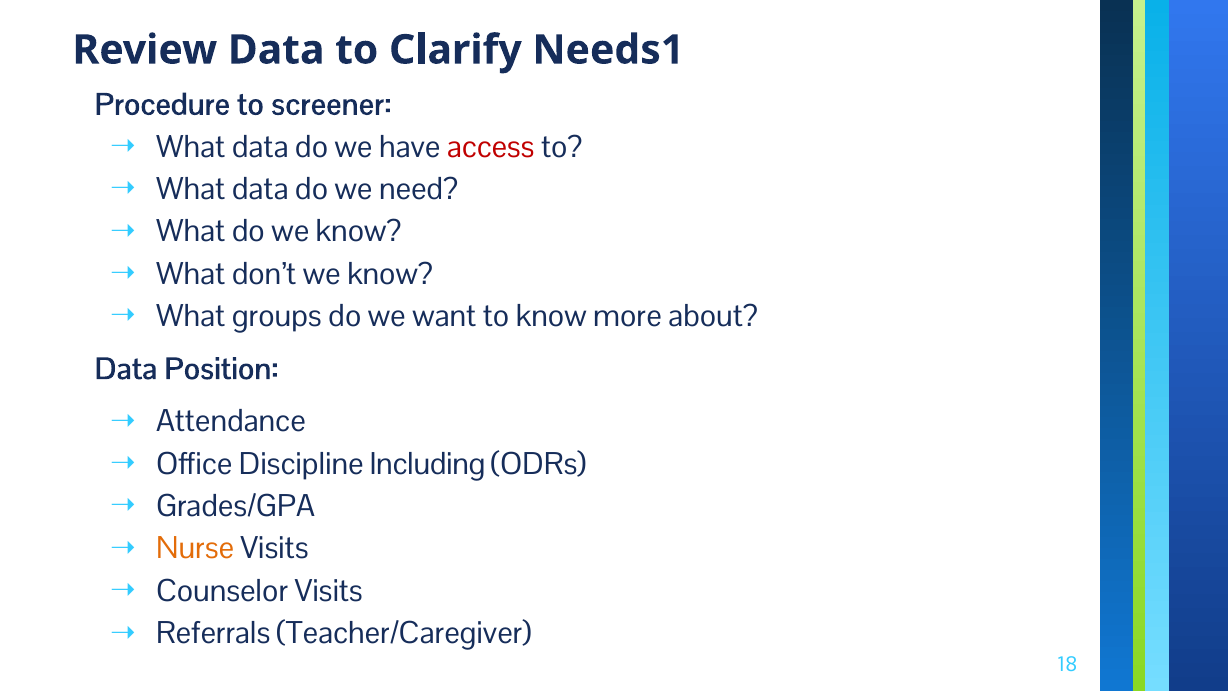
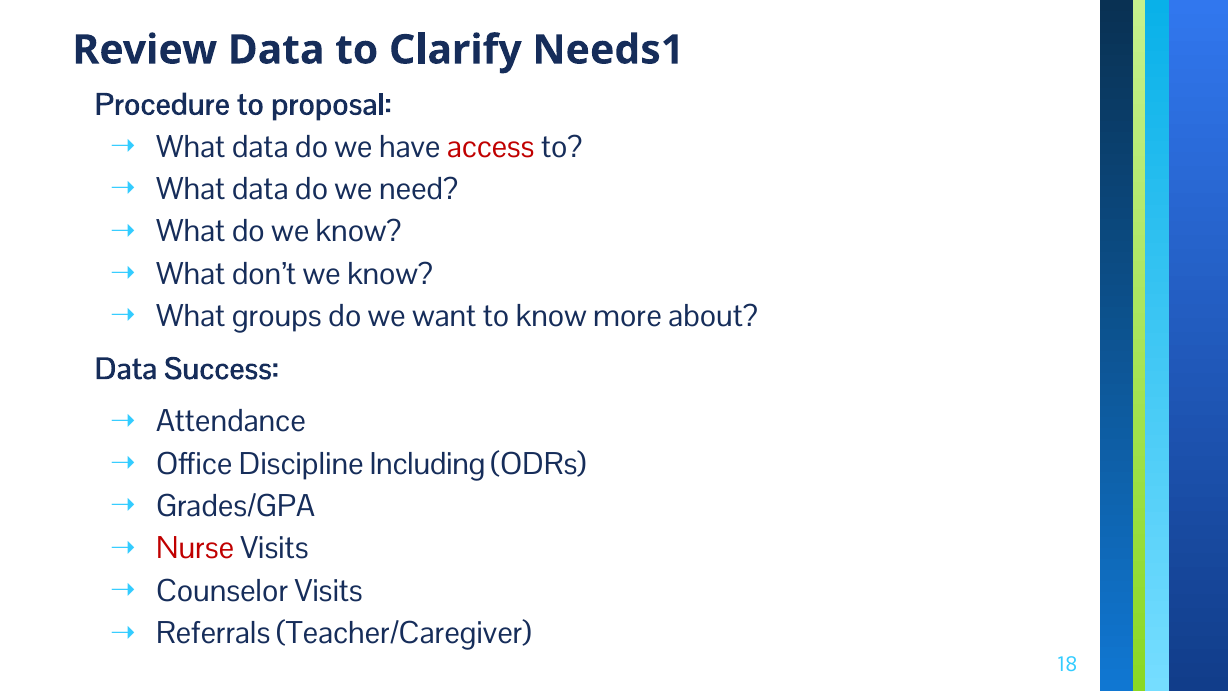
screener: screener -> proposal (331, 105)
Position: Position -> Success (221, 369)
Nurse colour: orange -> red (195, 549)
